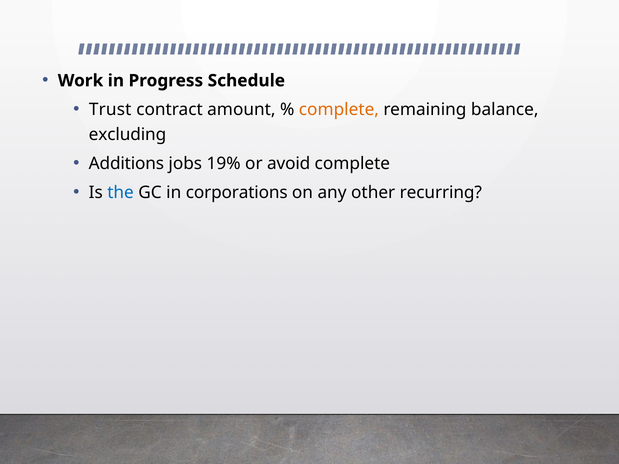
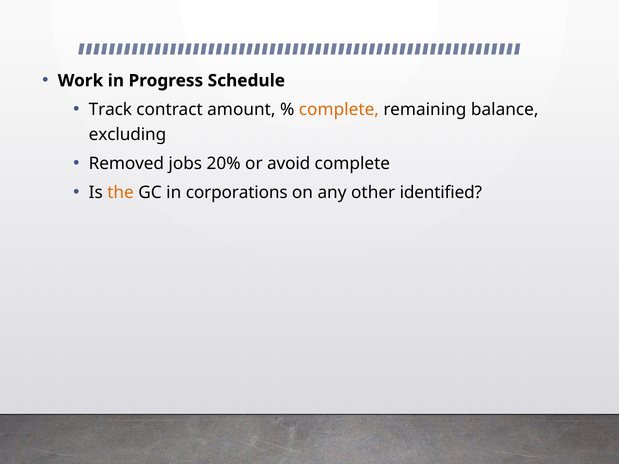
Trust: Trust -> Track (110, 110)
Additions: Additions -> Removed (126, 164)
19%: 19% -> 20% (224, 164)
the colour: blue -> orange (121, 193)
recurring: recurring -> identified (441, 193)
